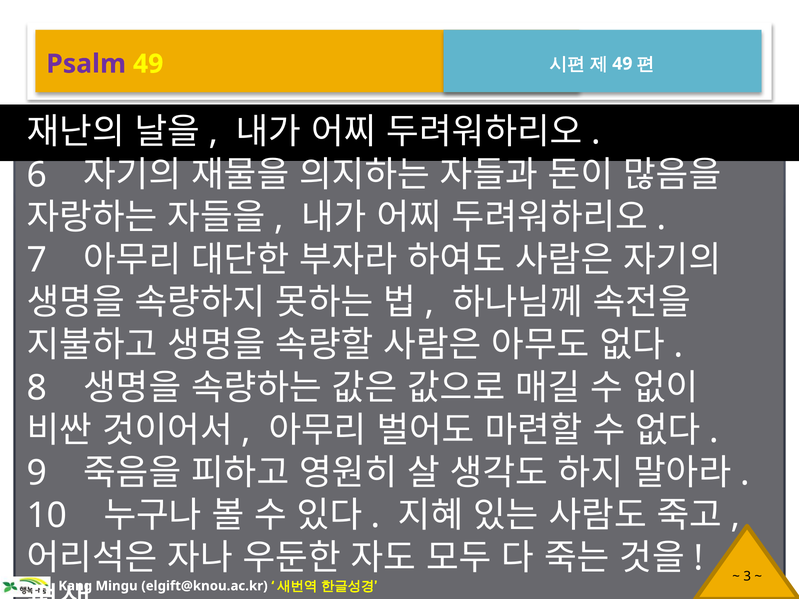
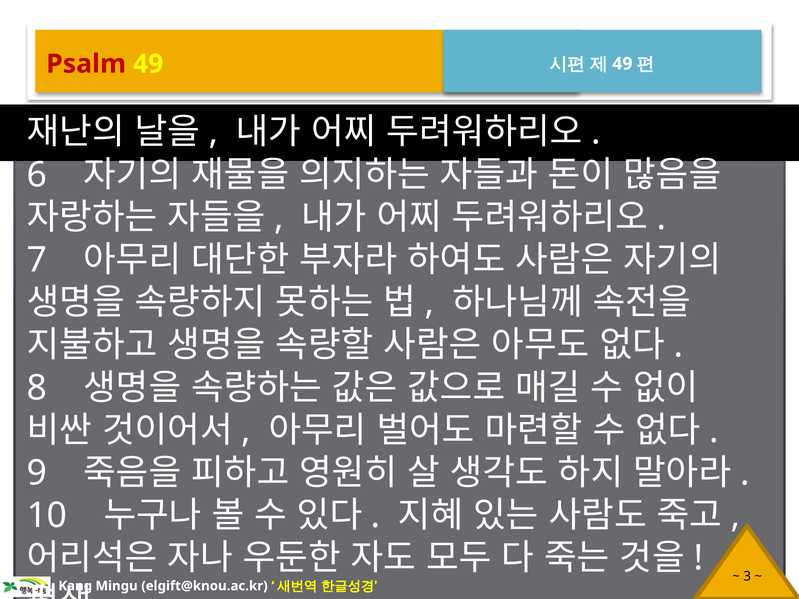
Psalm colour: purple -> red (86, 64)
